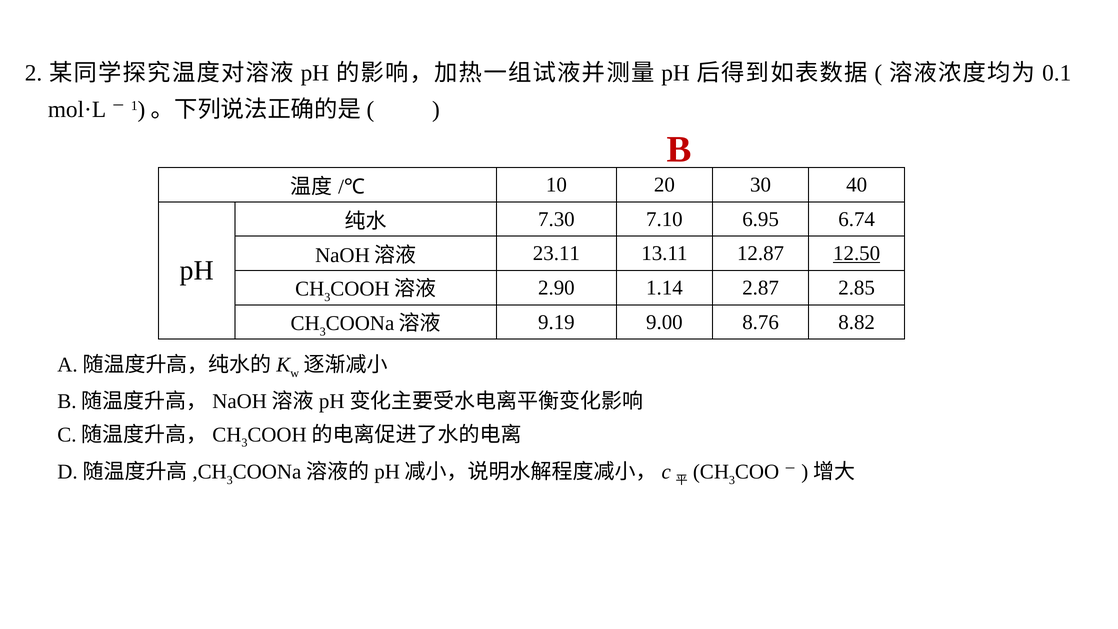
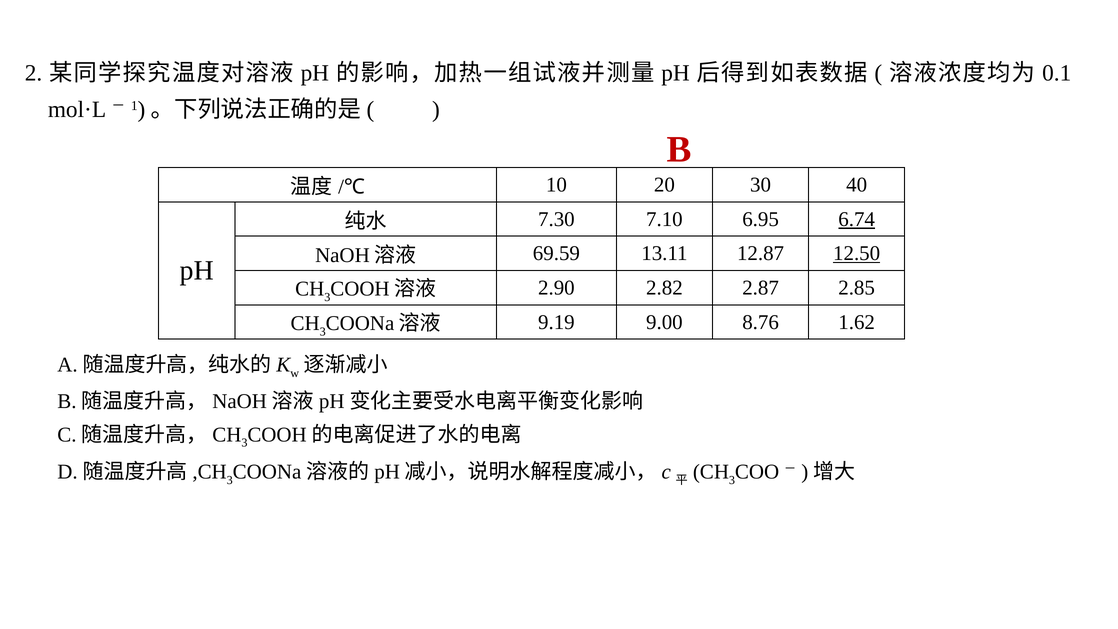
6.74 underline: none -> present (857, 219)
23.11: 23.11 -> 69.59 (556, 254)
1.14: 1.14 -> 2.82 (664, 288)
8.82: 8.82 -> 1.62 (857, 322)
